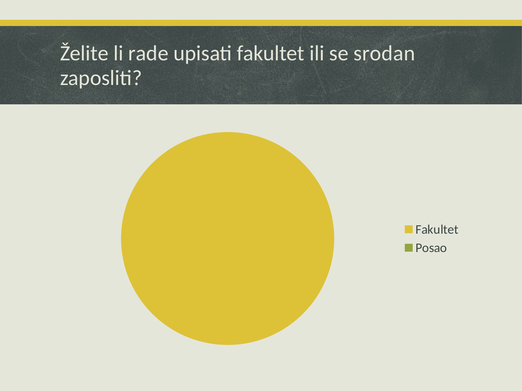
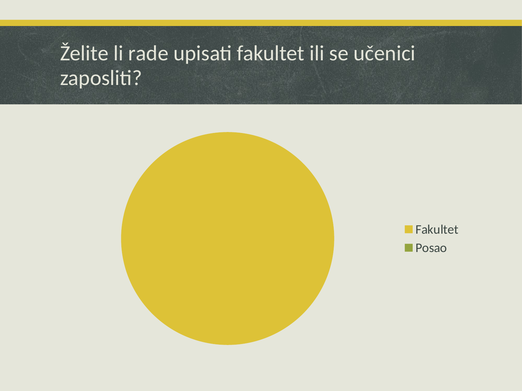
srodan: srodan -> učenici (385, 53)
